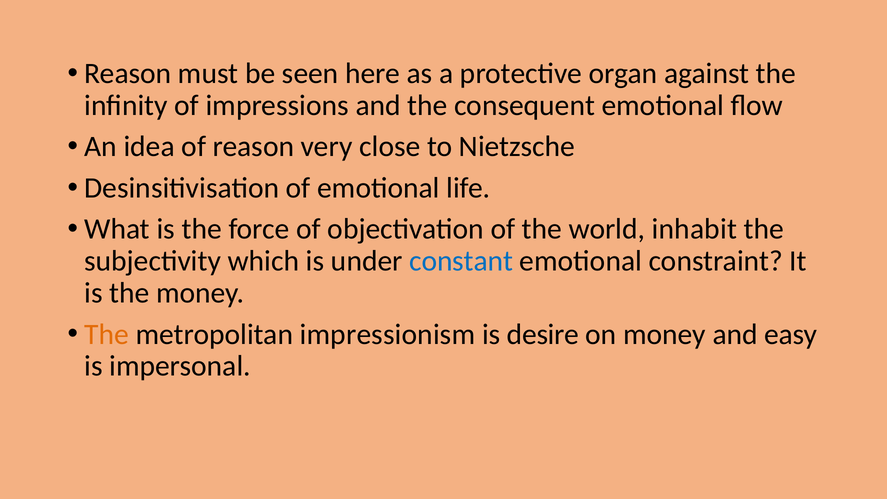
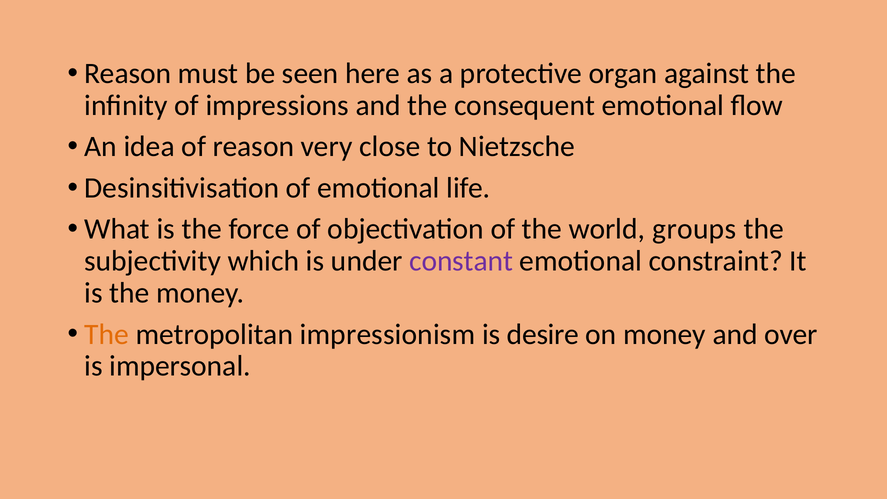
inhabit: inhabit -> groups (694, 229)
constant colour: blue -> purple (461, 261)
easy: easy -> over (791, 334)
